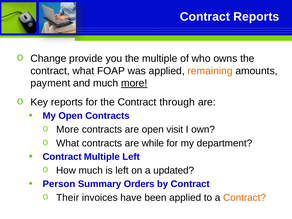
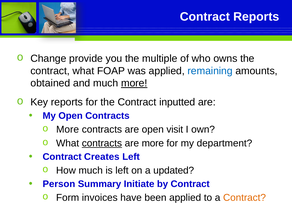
remaining colour: orange -> blue (210, 71)
payment: payment -> obtained (50, 83)
through: through -> inputted (177, 102)
contracts underline: none -> present (102, 143)
are while: while -> more (153, 143)
Contract Multiple: Multiple -> Creates (102, 157)
Orders: Orders -> Initiate (139, 184)
Their: Their -> Form (68, 197)
